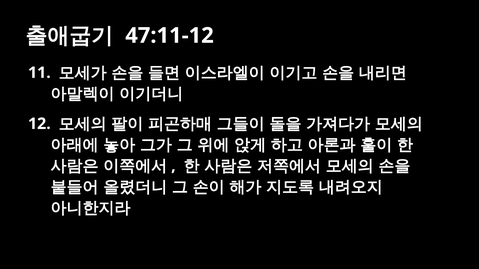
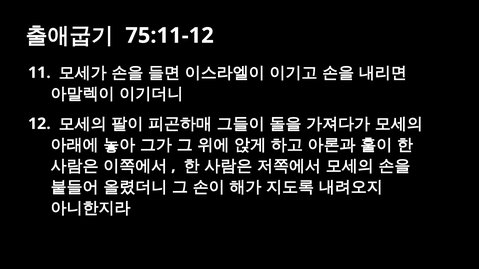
47:11-12: 47:11-12 -> 75:11-12 (170, 36)
